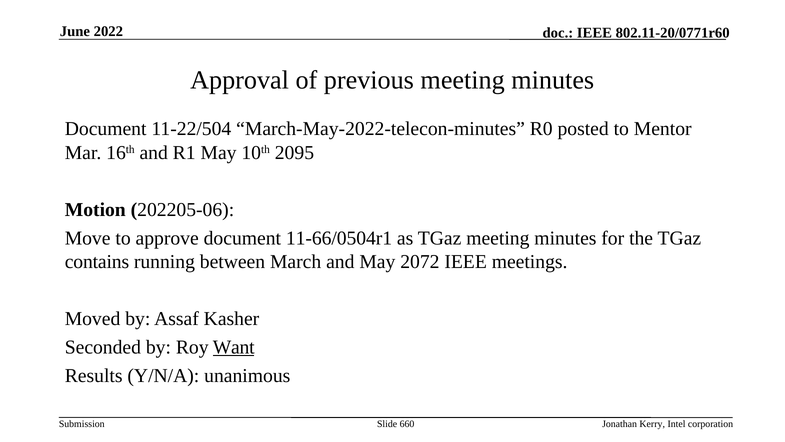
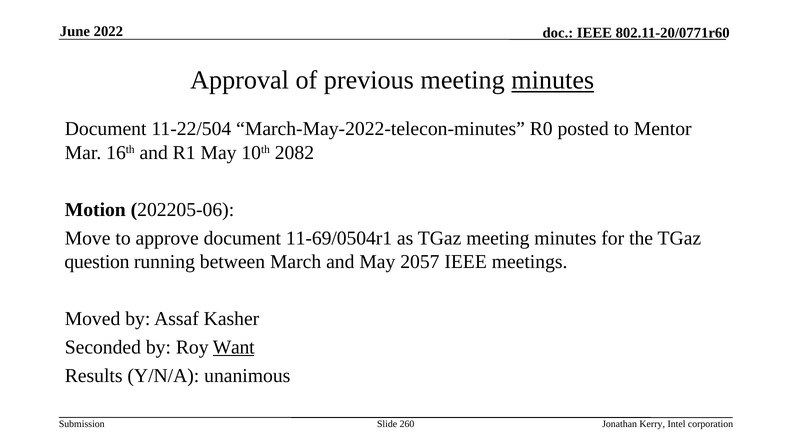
minutes underline: none -> present (553, 80)
2095: 2095 -> 2082 (294, 152)
11-66/0504r1: 11-66/0504r1 -> 11-69/0504r1 (339, 238)
contains: contains -> question (97, 261)
2072: 2072 -> 2057 (420, 261)
660: 660 -> 260 (407, 423)
